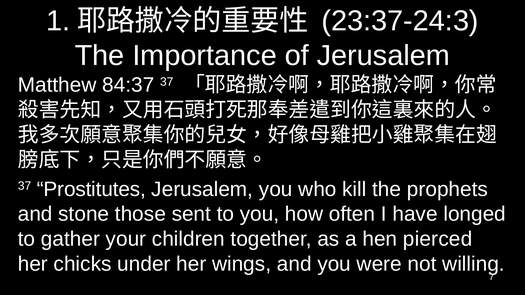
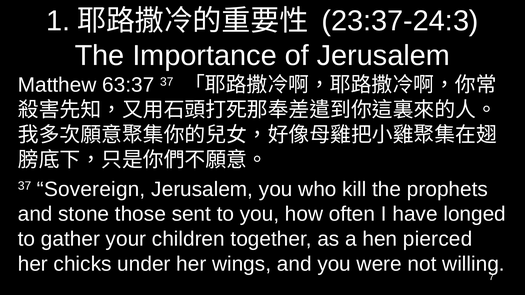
84:37: 84:37 -> 63:37 (128, 85)
Prostitutes: Prostitutes -> Sovereign (91, 189)
